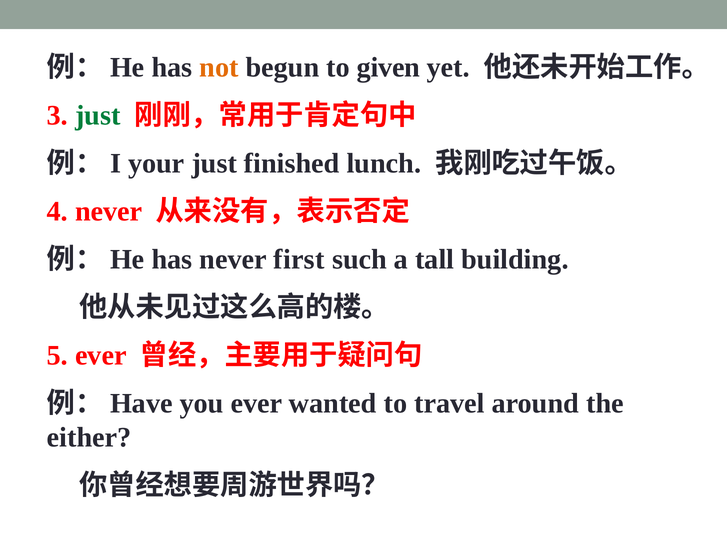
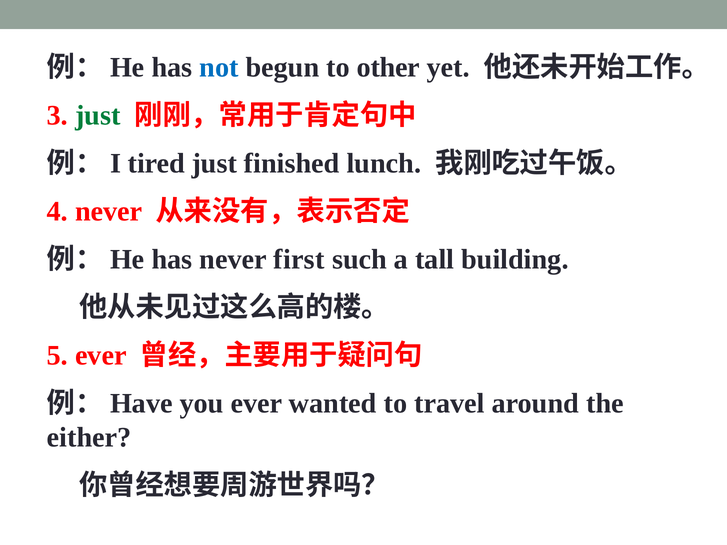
not colour: orange -> blue (219, 67)
given: given -> other (388, 67)
your: your -> tired (156, 163)
